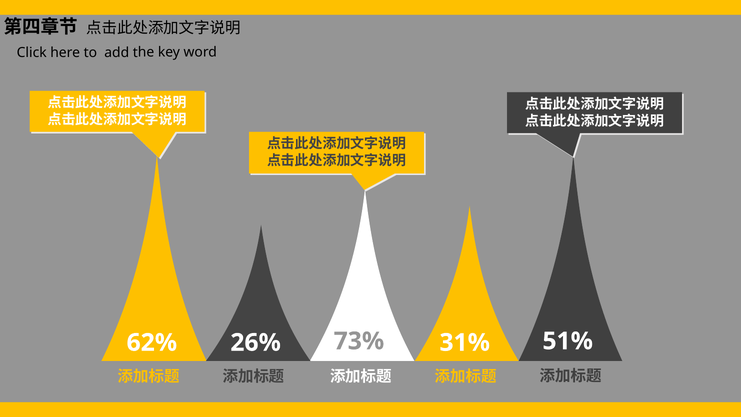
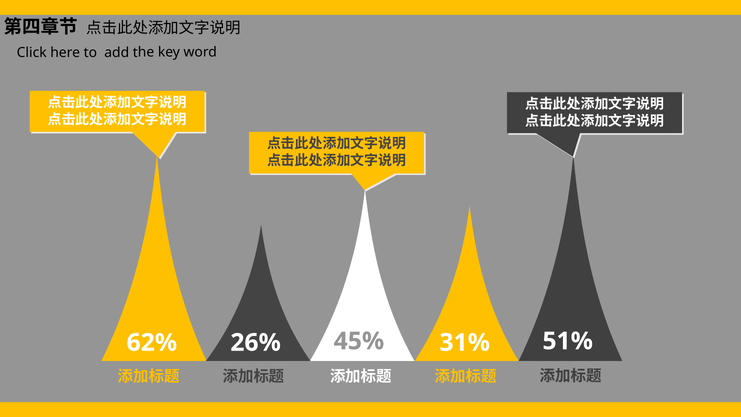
73%: 73% -> 45% (359, 341)
